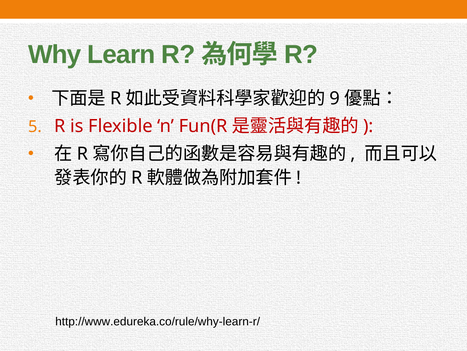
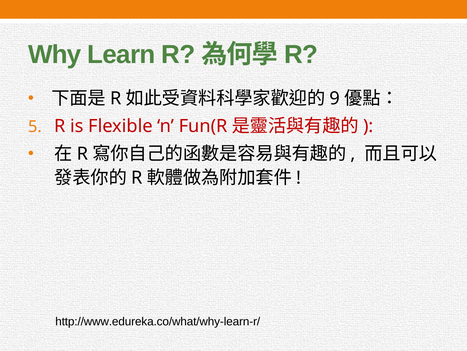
http://www.edureka.co/rule/why-learn-r/: http://www.edureka.co/rule/why-learn-r/ -> http://www.edureka.co/what/why-learn-r/ (158, 321)
